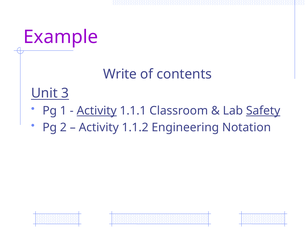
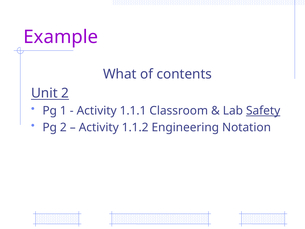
Write: Write -> What (120, 74)
Unit 3: 3 -> 2 (65, 93)
Activity underline: present -> none (97, 111)
